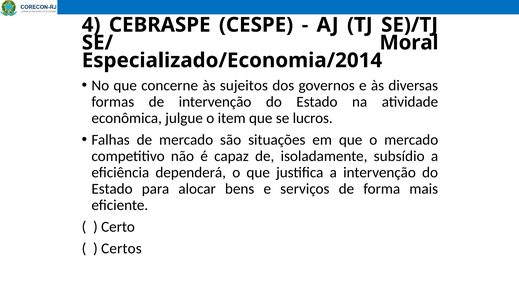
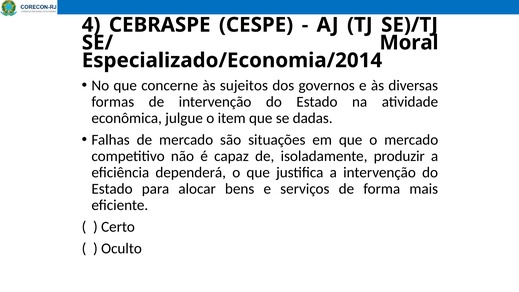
lucros: lucros -> dadas (313, 118)
subsídio: subsídio -> produzir (399, 156)
Certos: Certos -> Oculto (121, 249)
